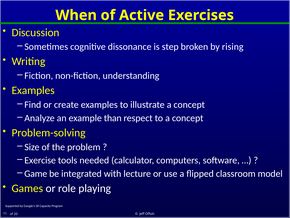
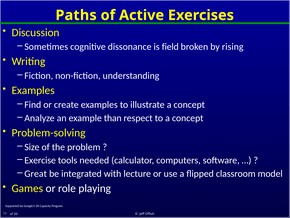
When: When -> Paths (76, 15)
step: step -> field (170, 47)
Game: Game -> Great (36, 173)
